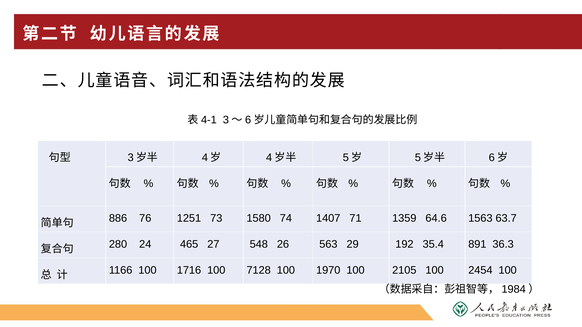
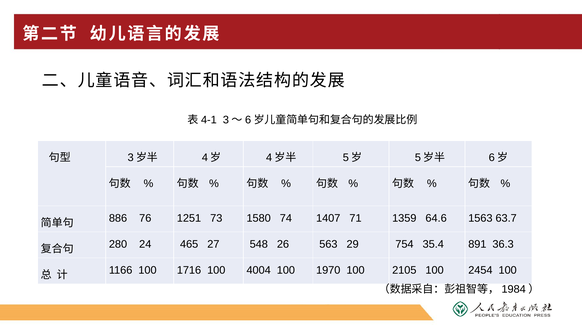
192: 192 -> 754 (404, 244)
7128: 7128 -> 4004 (259, 270)
